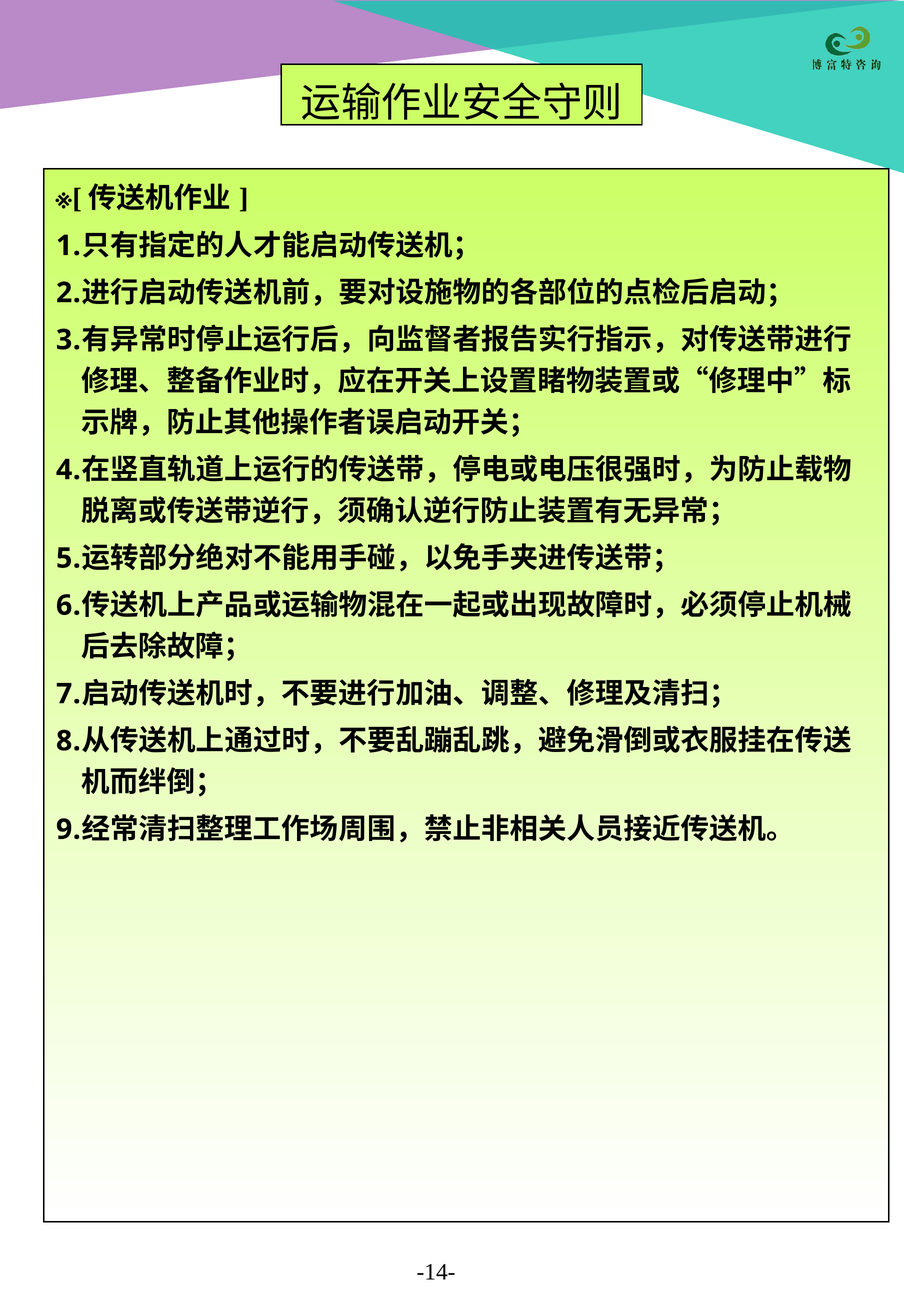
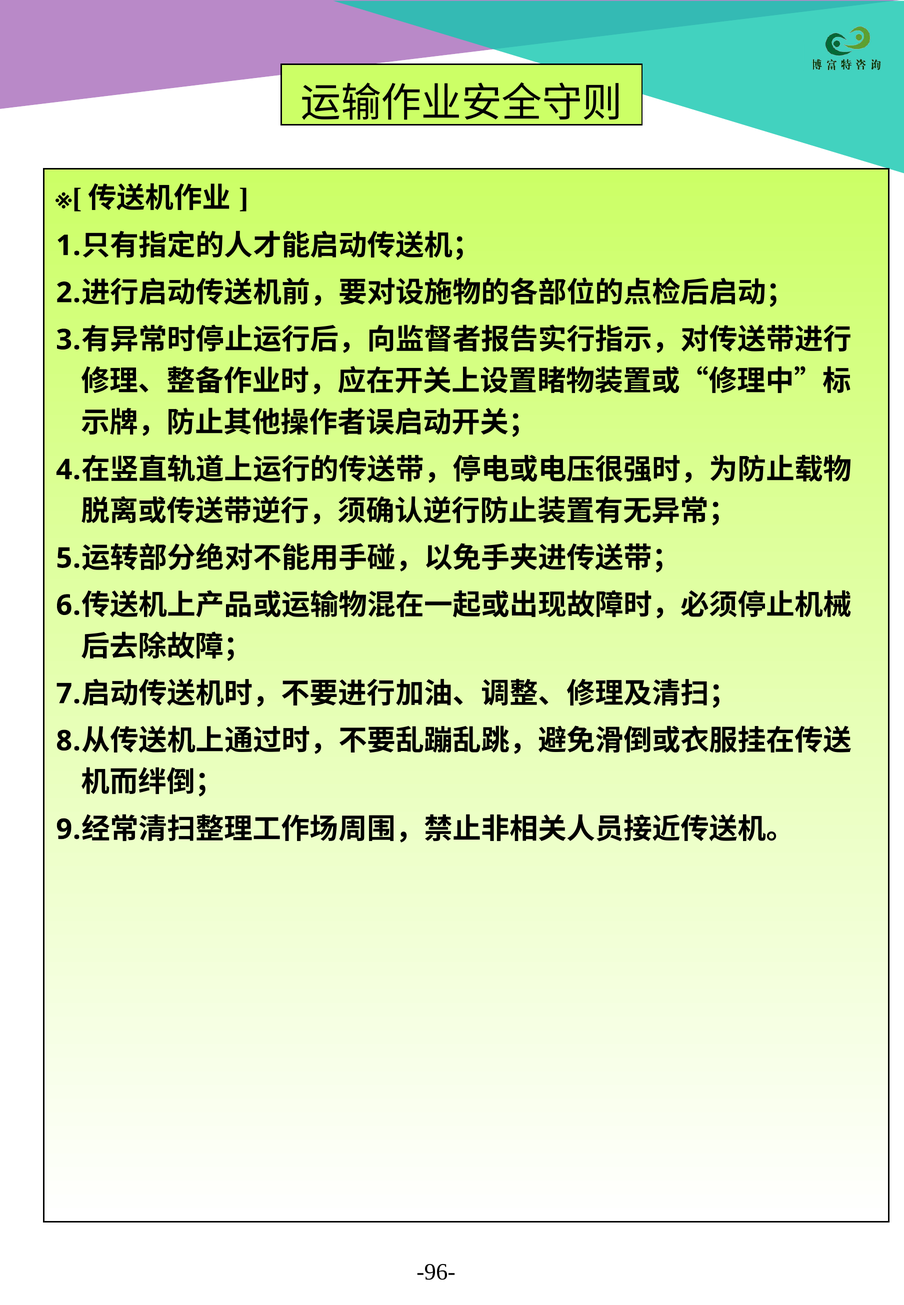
-14-: -14- -> -96- (436, 1273)
